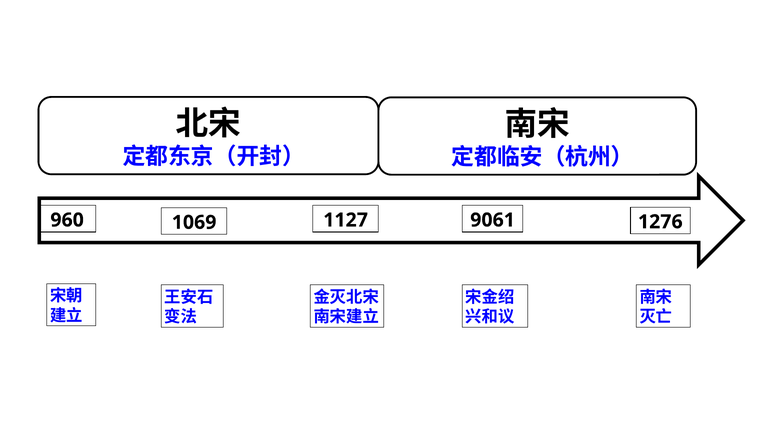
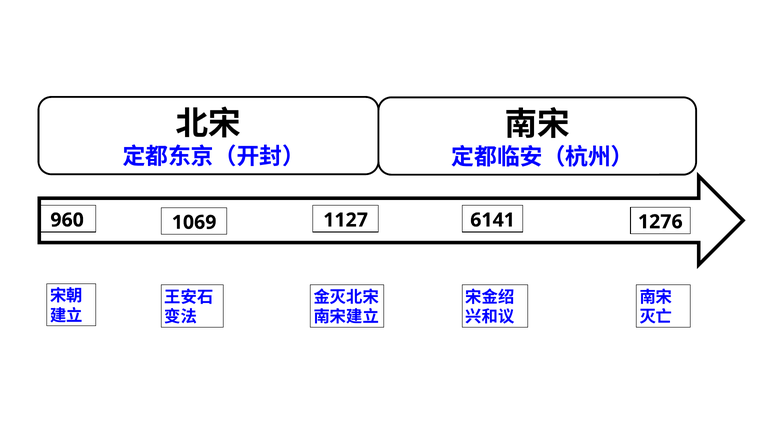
9061: 9061 -> 6141 (493, 220)
